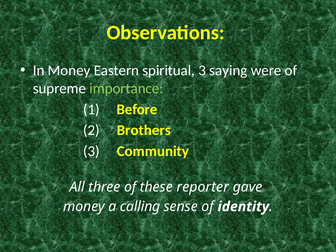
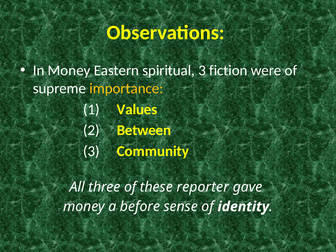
saying: saying -> fiction (228, 70)
importance colour: light green -> yellow (126, 88)
Before: Before -> Values (137, 109)
Brothers: Brothers -> Between (144, 130)
calling: calling -> before (140, 207)
